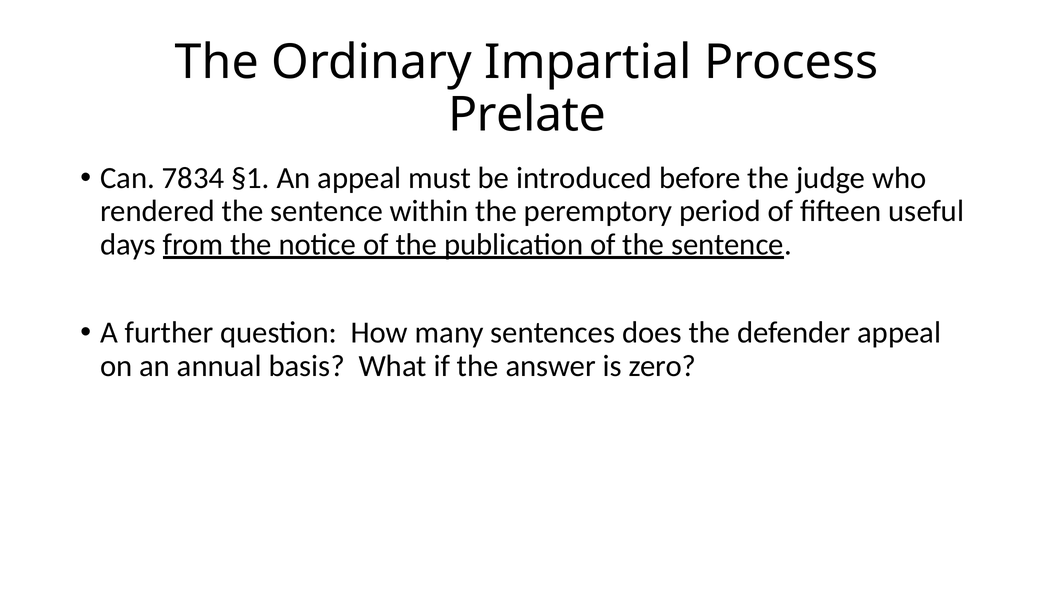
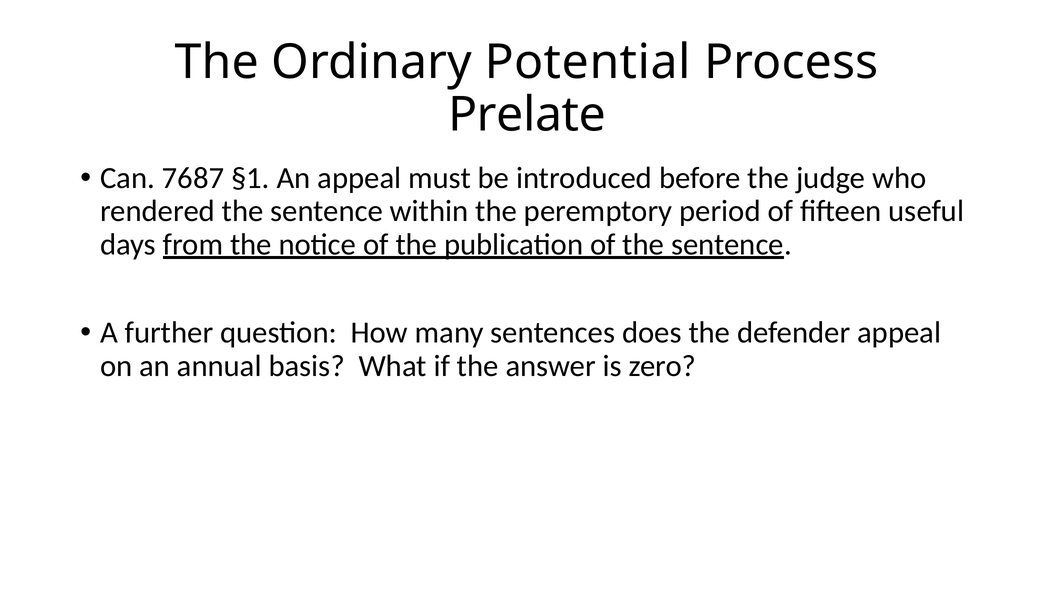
Impartial: Impartial -> Potential (588, 62)
7834: 7834 -> 7687 (193, 178)
